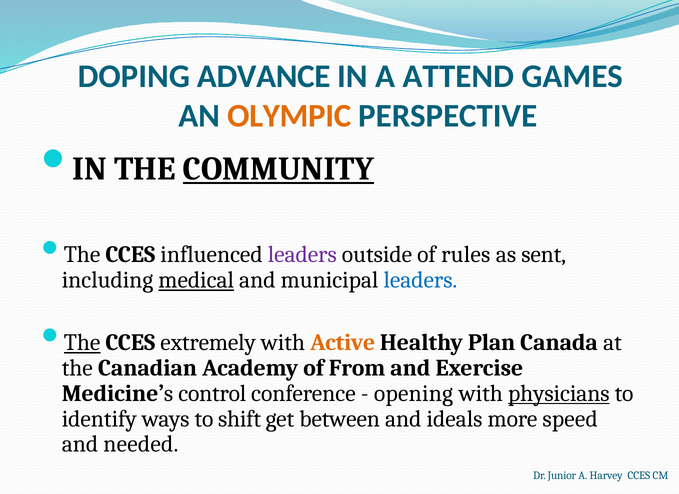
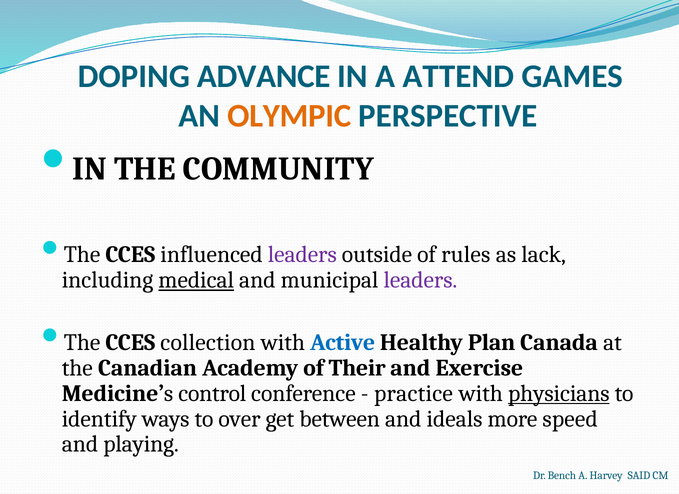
COMMUNITY underline: present -> none (278, 169)
sent: sent -> lack (544, 255)
leaders colour: blue -> purple (420, 280)
The underline: present -> none (82, 343)
extremely: extremely -> collection (208, 343)
Active colour: orange -> blue (343, 343)
From: From -> Their (357, 368)
opening: opening -> practice (414, 394)
shift: shift -> over (239, 419)
needed: needed -> playing (141, 445)
Junior: Junior -> Bench (562, 476)
Harvey CCES: CCES -> SAID (639, 476)
